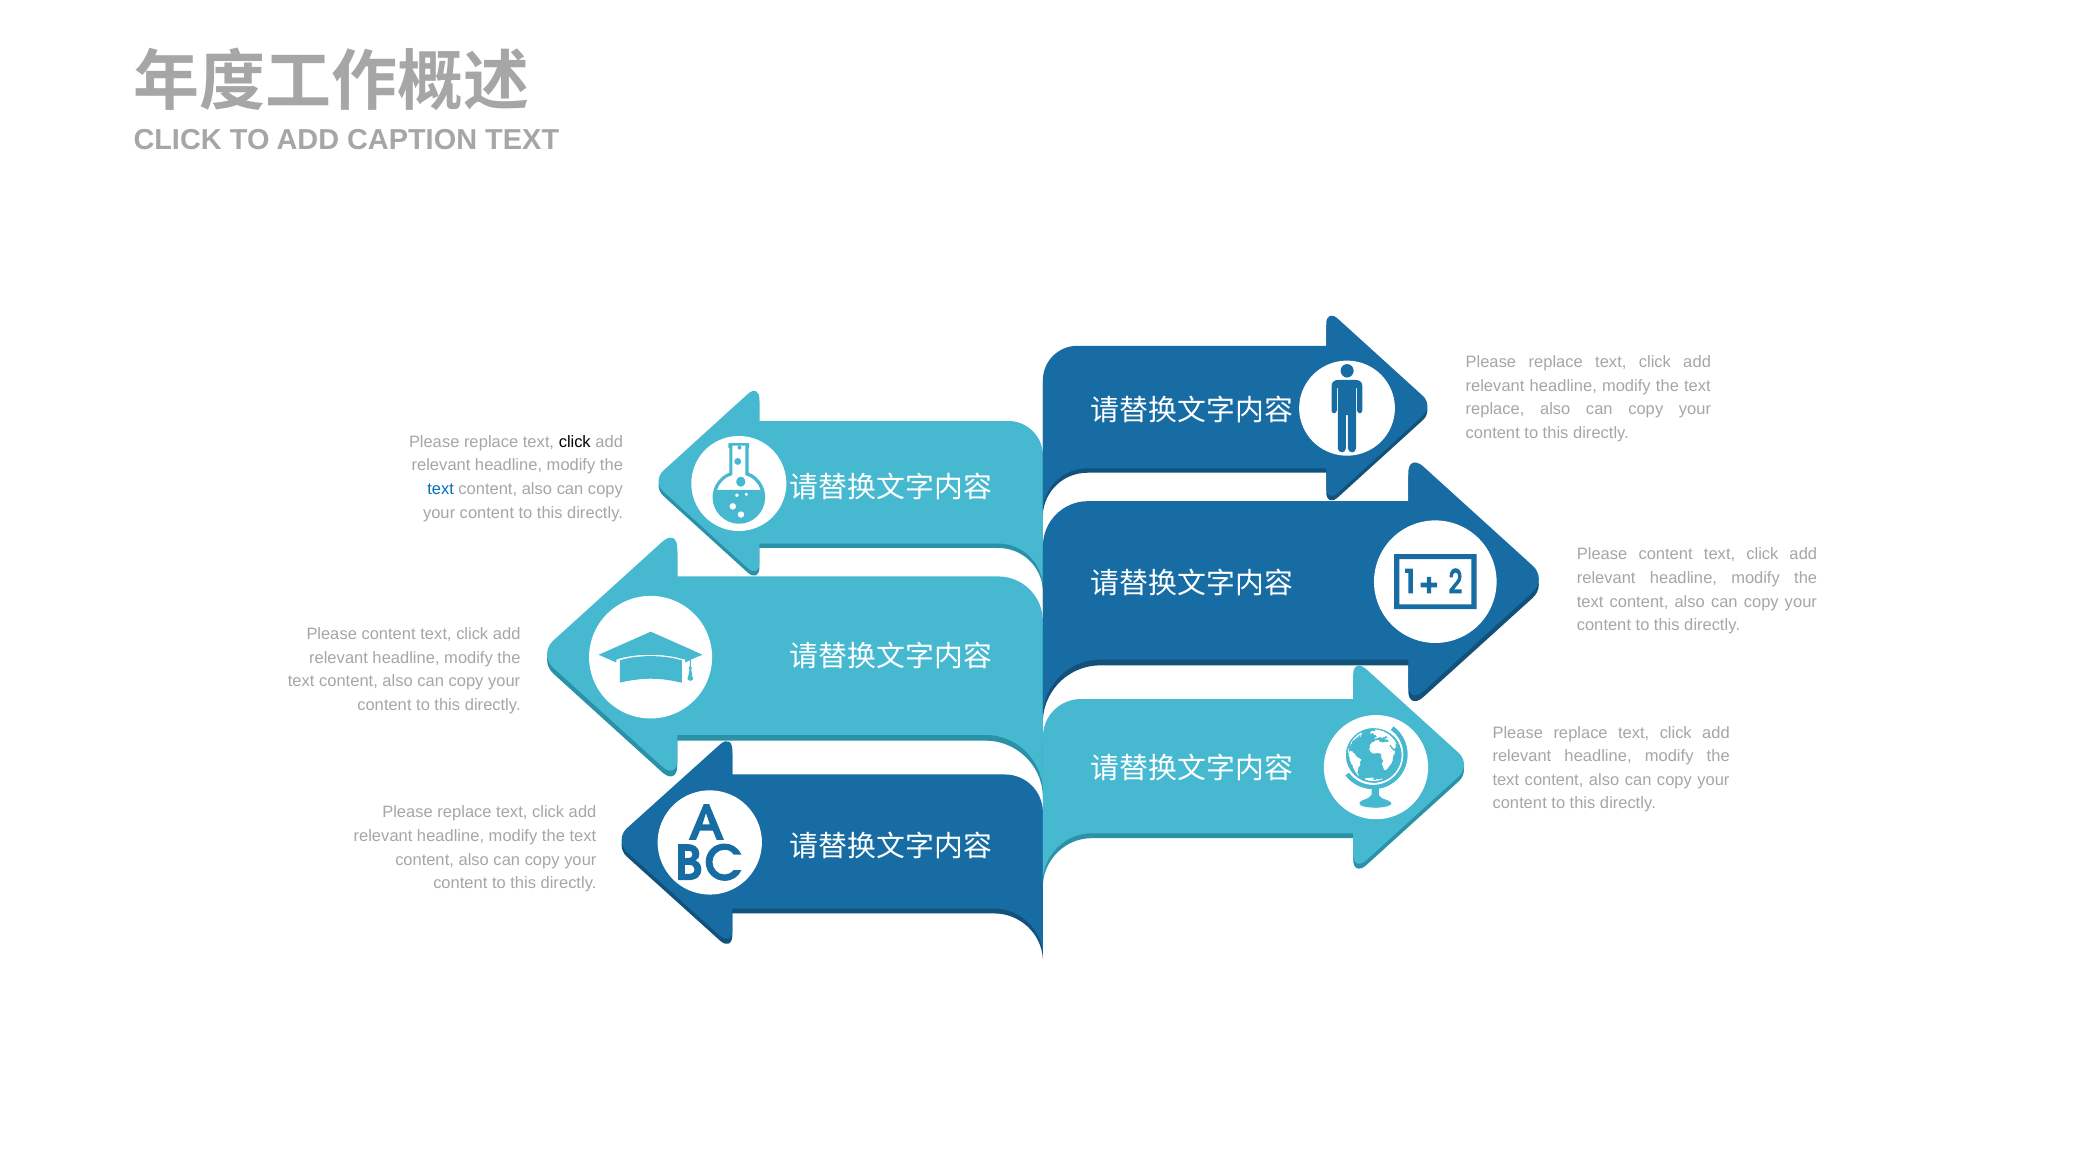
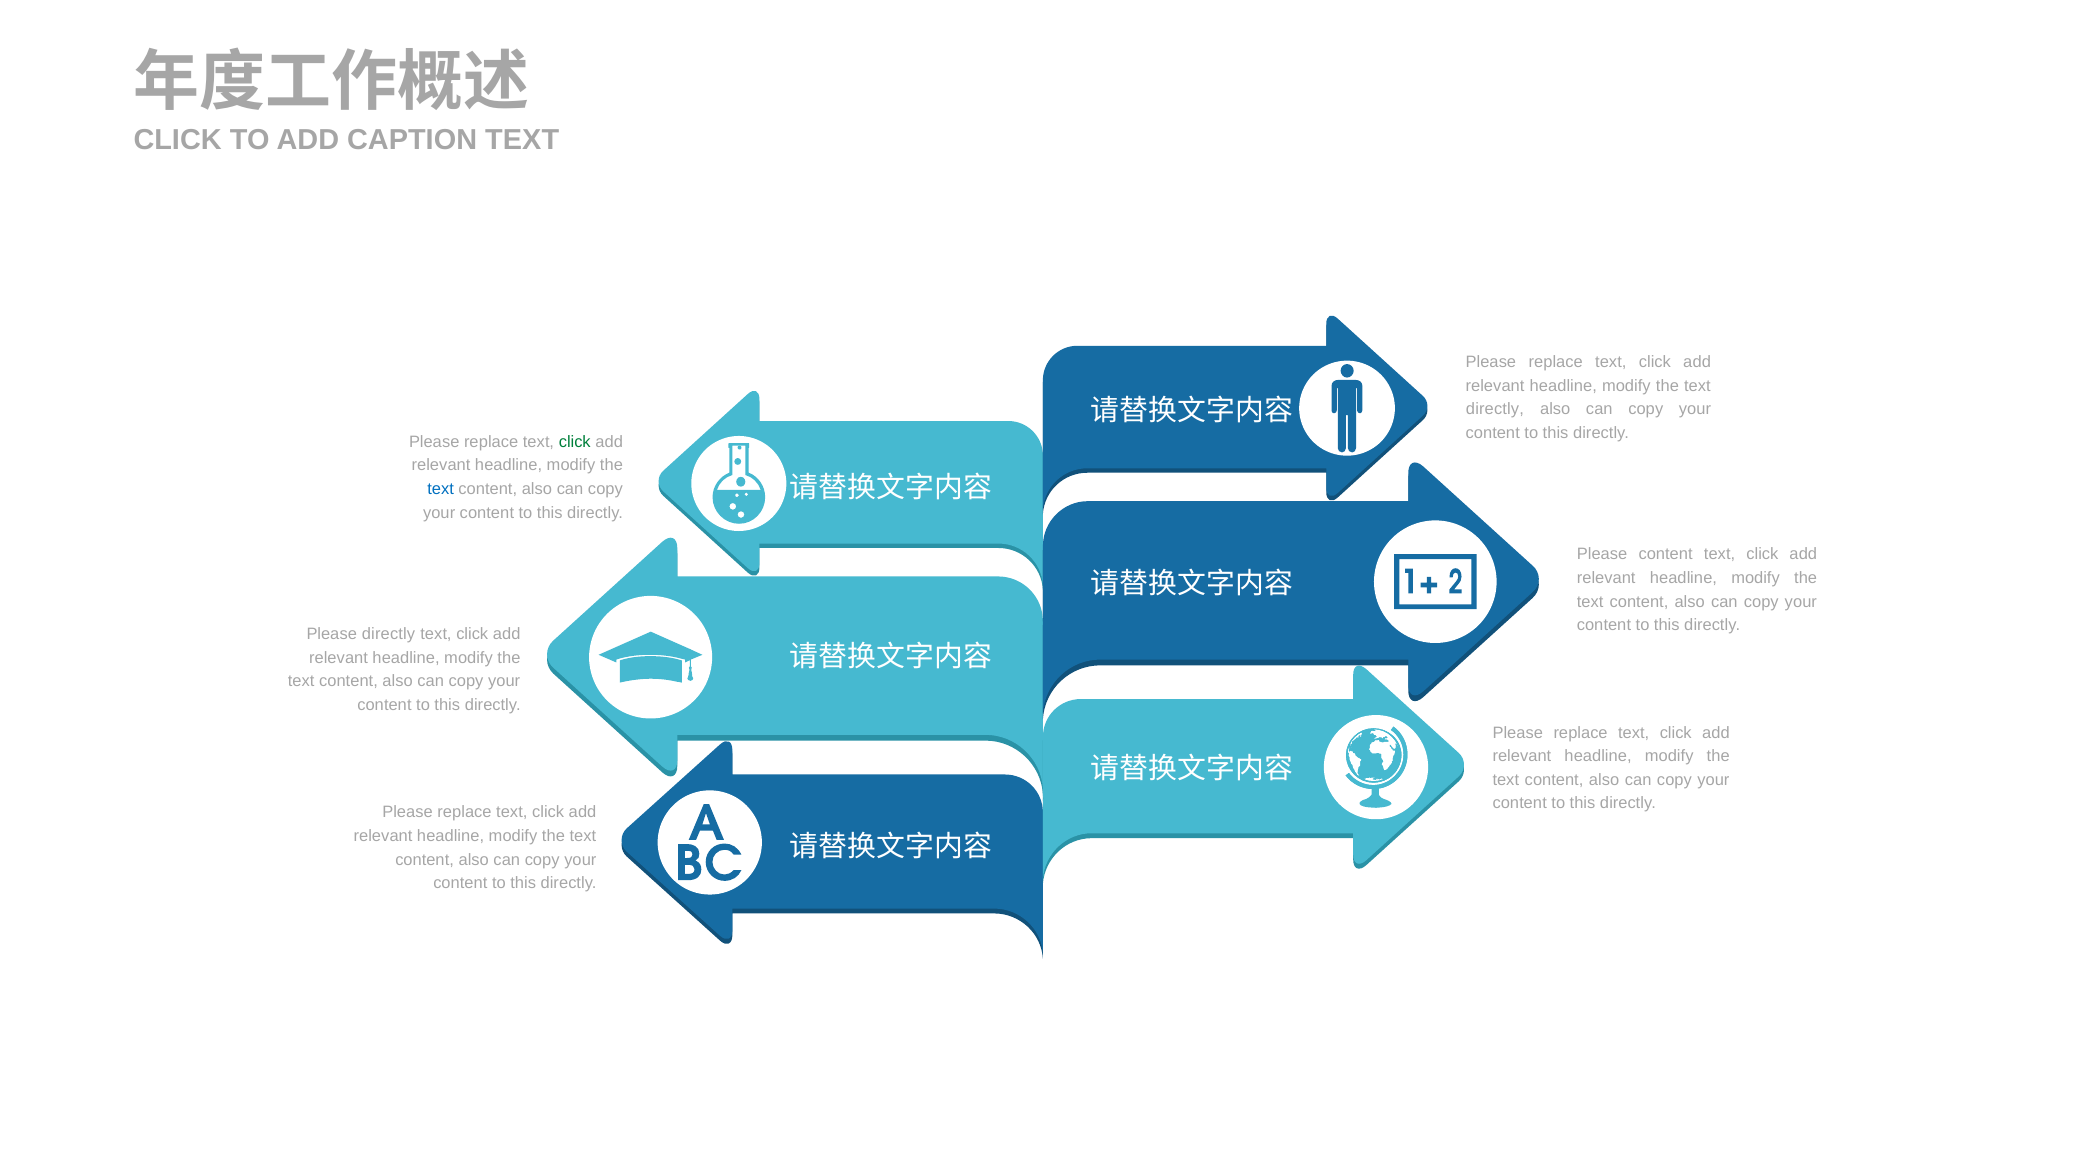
replace: replace -> directly (1495, 409)
click colour: black -> green (575, 442)
content: content -> directly (389, 634)
